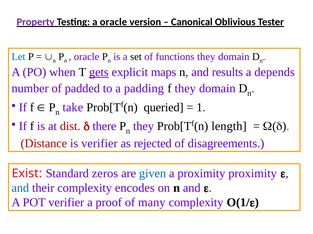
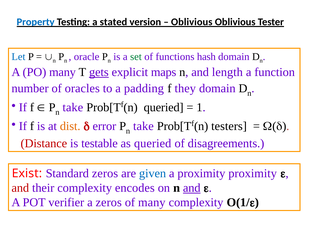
Property colour: purple -> blue (36, 22)
a oracle: oracle -> stated (113, 22)
Canonical: Canonical -> Oblivious (192, 22)
set colour: black -> green (136, 57)
functions they: they -> hash (206, 57)
PO when: when -> many (62, 72)
results: results -> length (227, 72)
depends: depends -> function (275, 72)
padded: padded -> oracles (82, 89)
dist colour: red -> orange (70, 127)
there: there -> error (104, 127)
they: they -> take (143, 127)
length: length -> testers (229, 127)
is verifier: verifier -> testable (100, 144)
as rejected: rejected -> queried (153, 144)
and colour: blue -> red (20, 189)
and underline: none -> present (192, 189)
a proof: proof -> zeros (109, 203)
